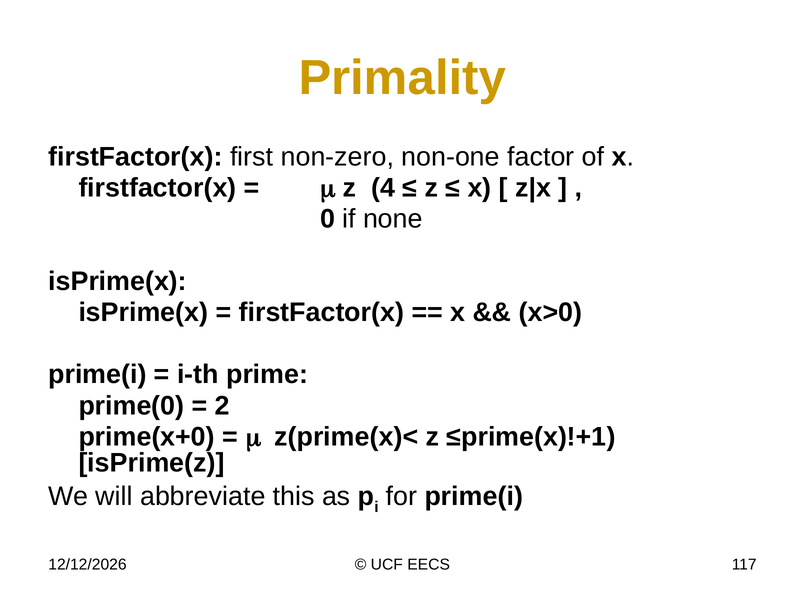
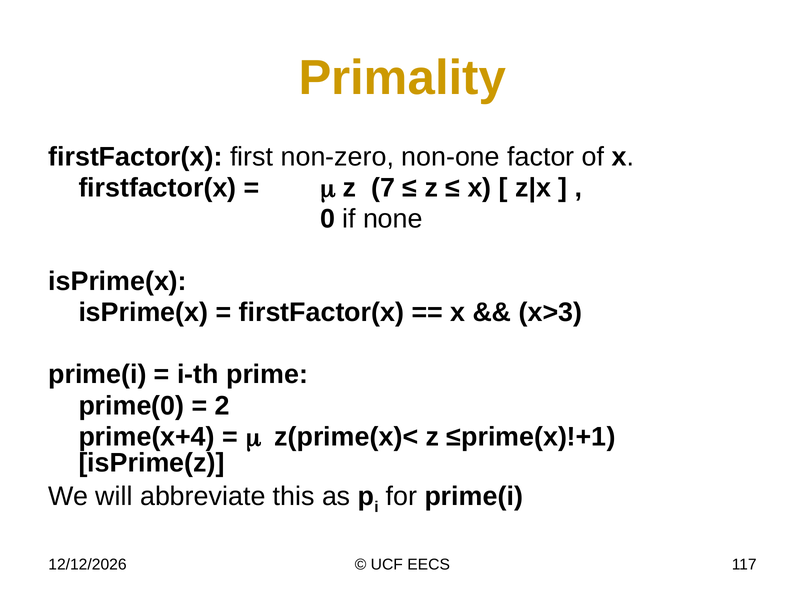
4: 4 -> 7 (383, 188)
x>0: x>0 -> x>3 (550, 312)
prime(x+0: prime(x+0 -> prime(x+4 (147, 437)
